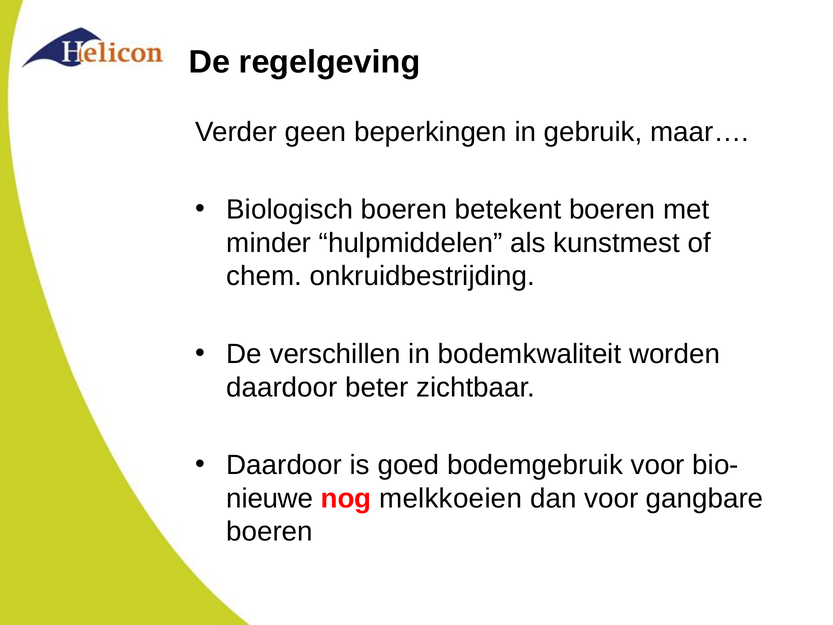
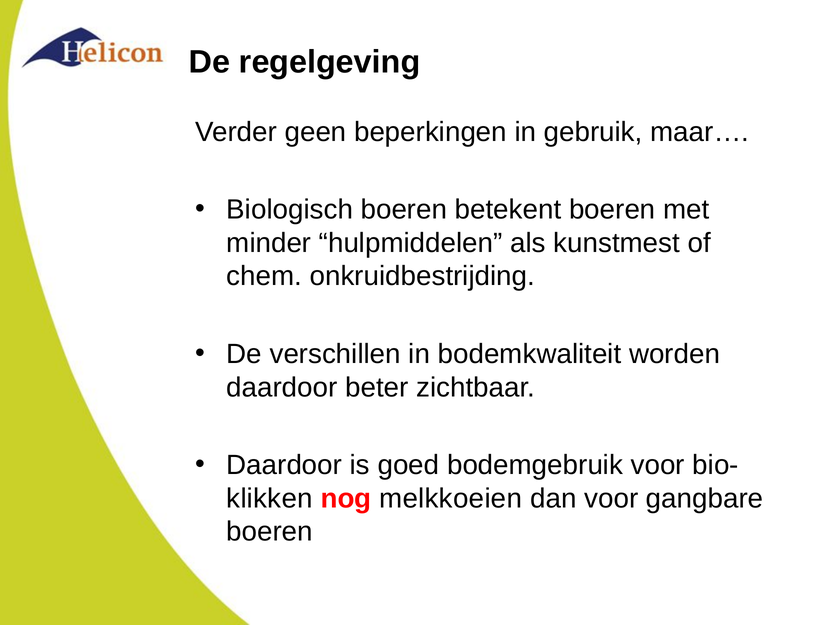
nieuwe: nieuwe -> klikken (270, 498)
